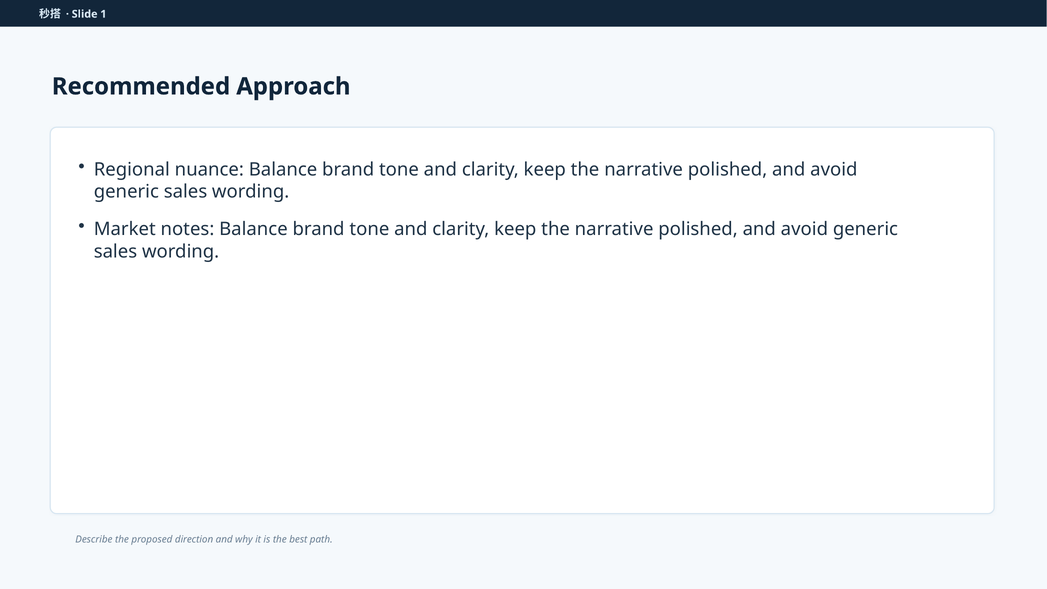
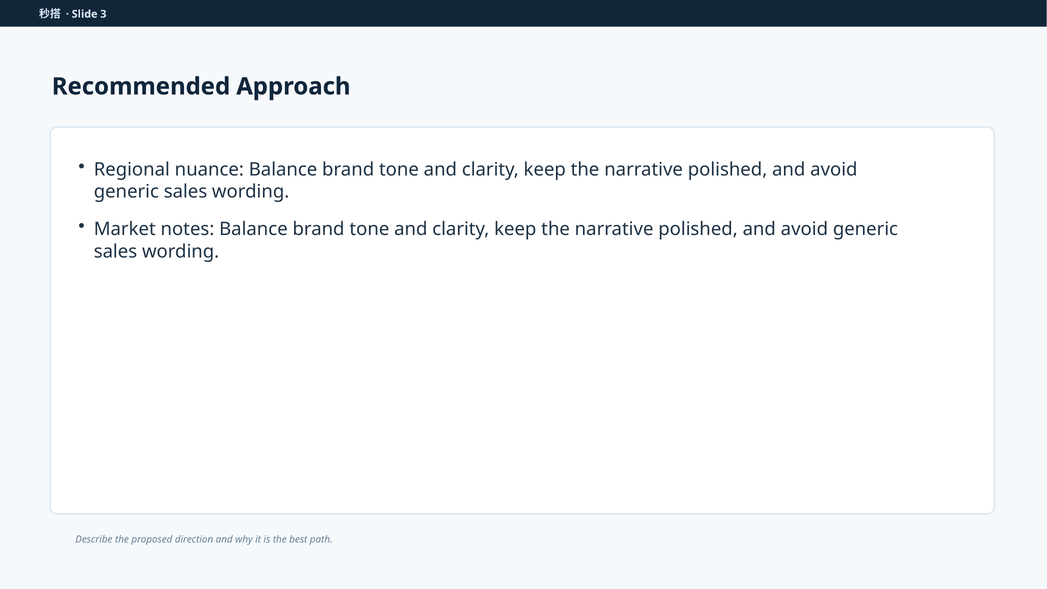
1: 1 -> 3 (103, 14)
